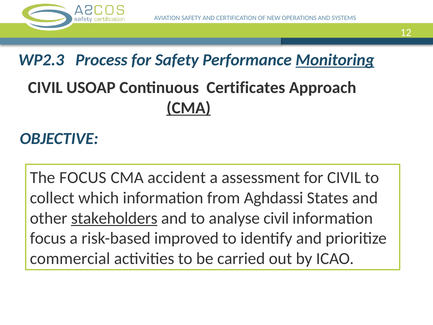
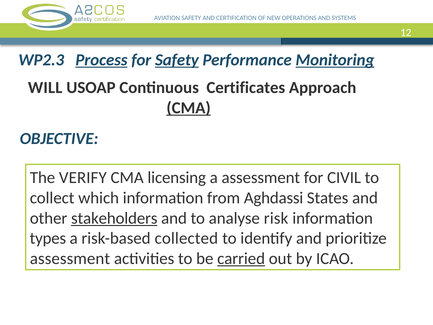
Process underline: none -> present (102, 60)
Safety underline: none -> present (177, 60)
CIVIL: CIVIL -> WILL (45, 88)
The FOCUS: FOCUS -> VERIFY (83, 178)
accident: accident -> licensing (177, 178)
analyse civil: civil -> risk (276, 218)
focus: focus -> types (48, 238)
improved: improved -> collected (186, 238)
commercial: commercial -> assessment (70, 258)
carried underline: none -> present (241, 258)
